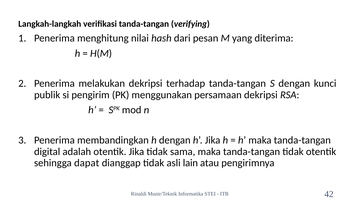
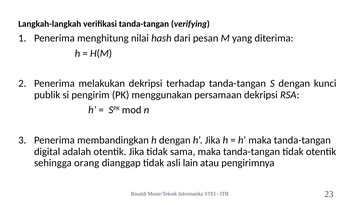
dapat: dapat -> orang (87, 163)
42: 42 -> 23 (329, 194)
